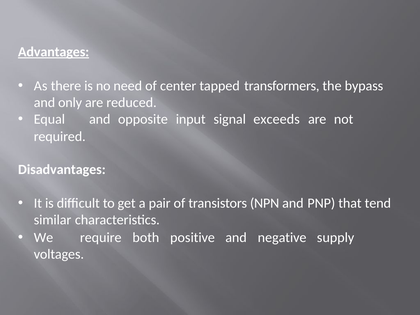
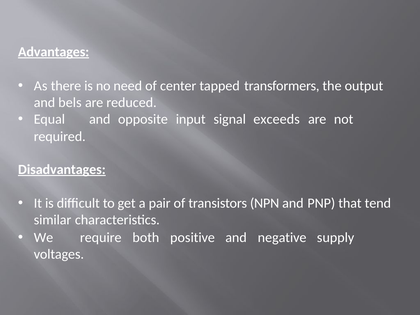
bypass: bypass -> output (364, 86)
only: only -> bels (70, 103)
Disadvantages underline: none -> present (62, 169)
